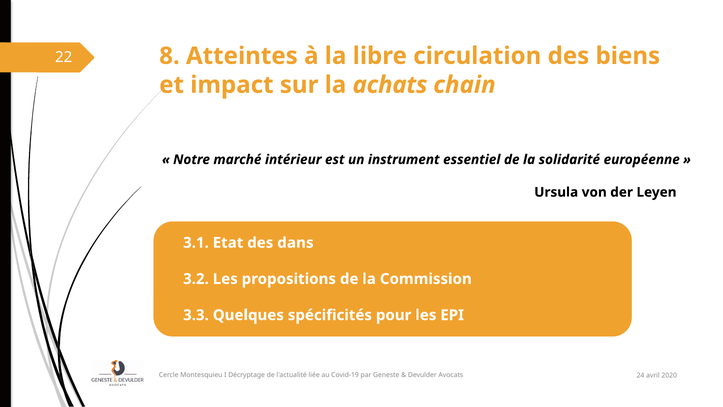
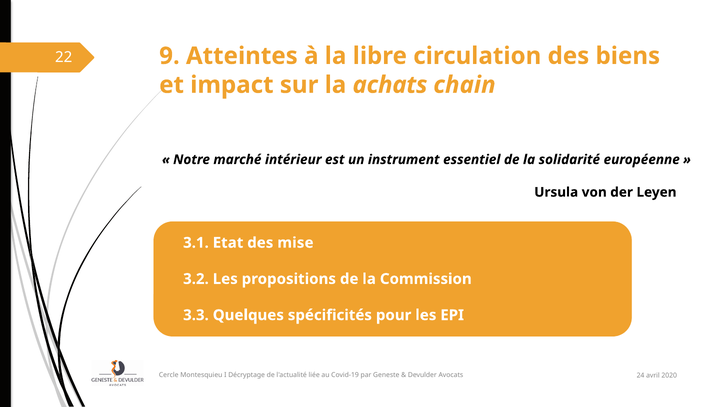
8: 8 -> 9 (169, 56)
dans: dans -> mise (295, 243)
